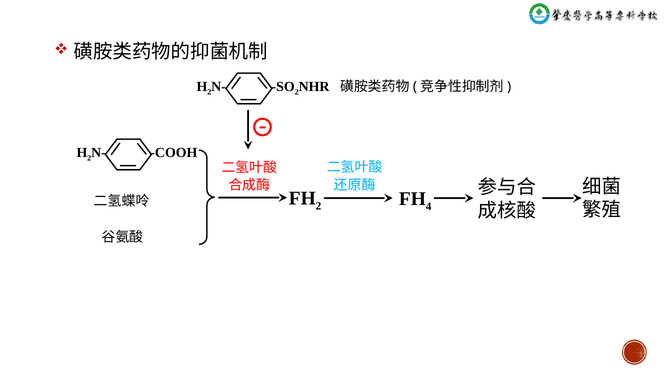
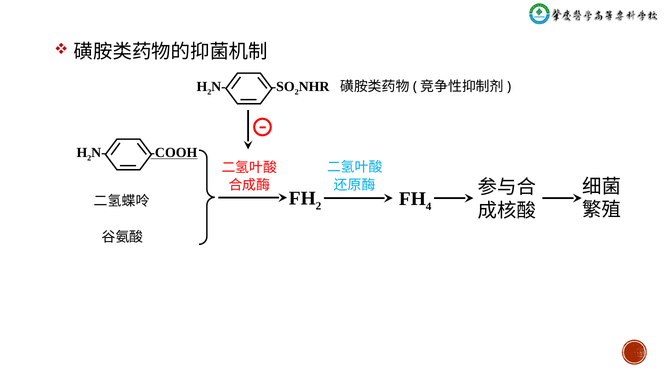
COOH underline: none -> present (174, 153)
